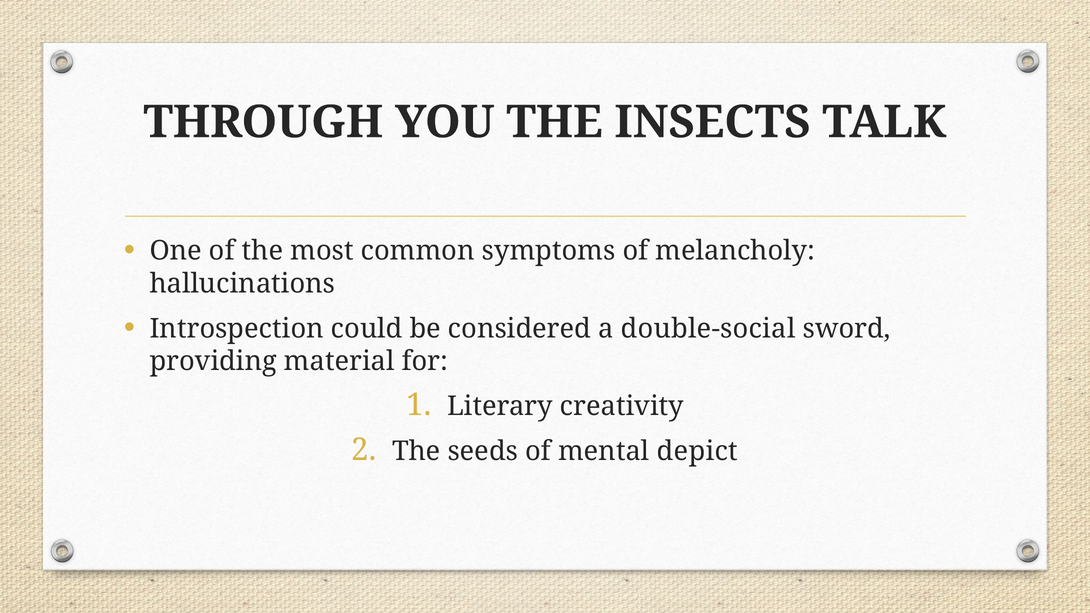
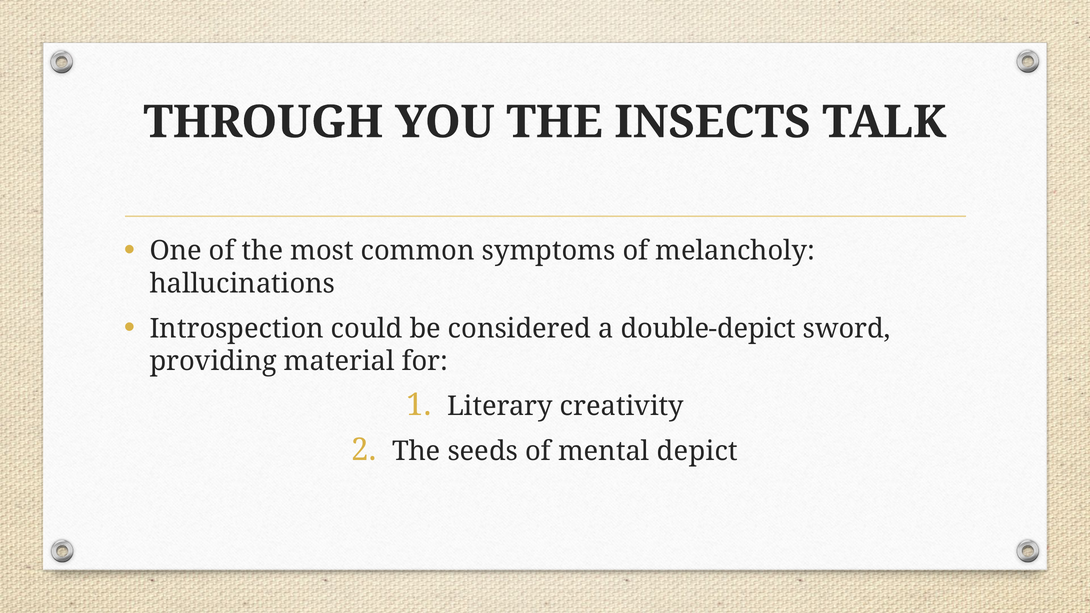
double-social: double-social -> double-depict (708, 329)
